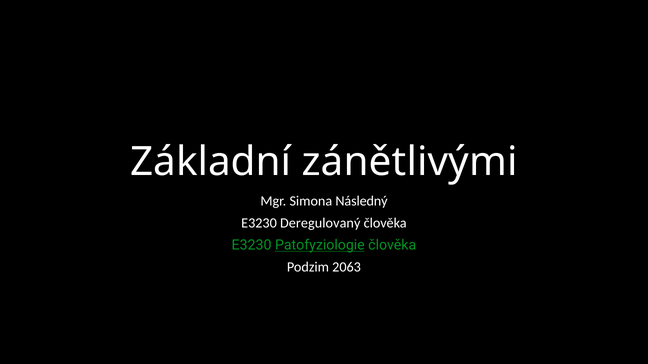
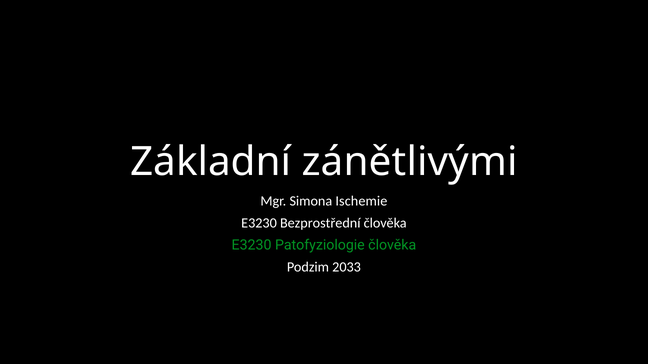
Následný: Následný -> Ischemie (361, 201)
Deregulovaný: Deregulovaný -> Bezprostřední (320, 224)
Patofyziologie underline: present -> none (320, 246)
2063: 2063 -> 2033 (347, 268)
